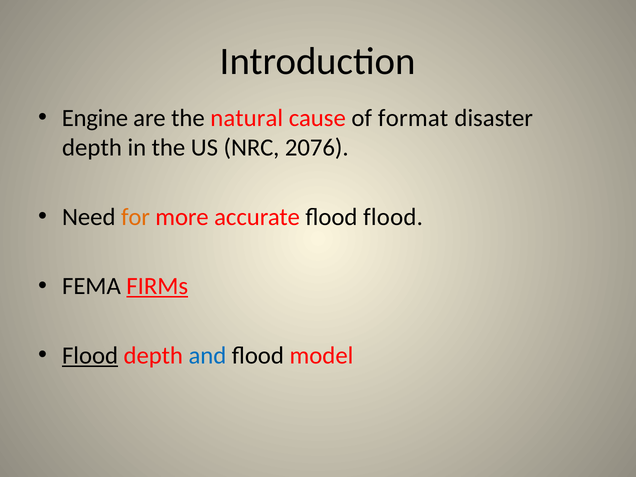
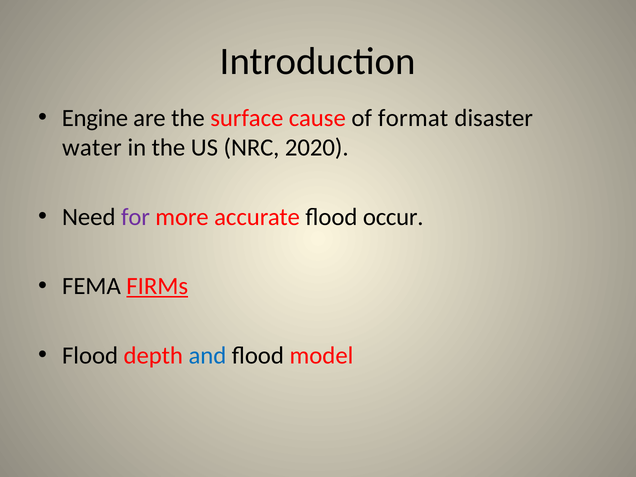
natural: natural -> surface (247, 118)
depth: depth -> water (92, 148)
2076: 2076 -> 2020 (317, 148)
for colour: orange -> purple (135, 217)
flood flood: flood -> occur (393, 217)
Flood underline: present -> none (90, 356)
